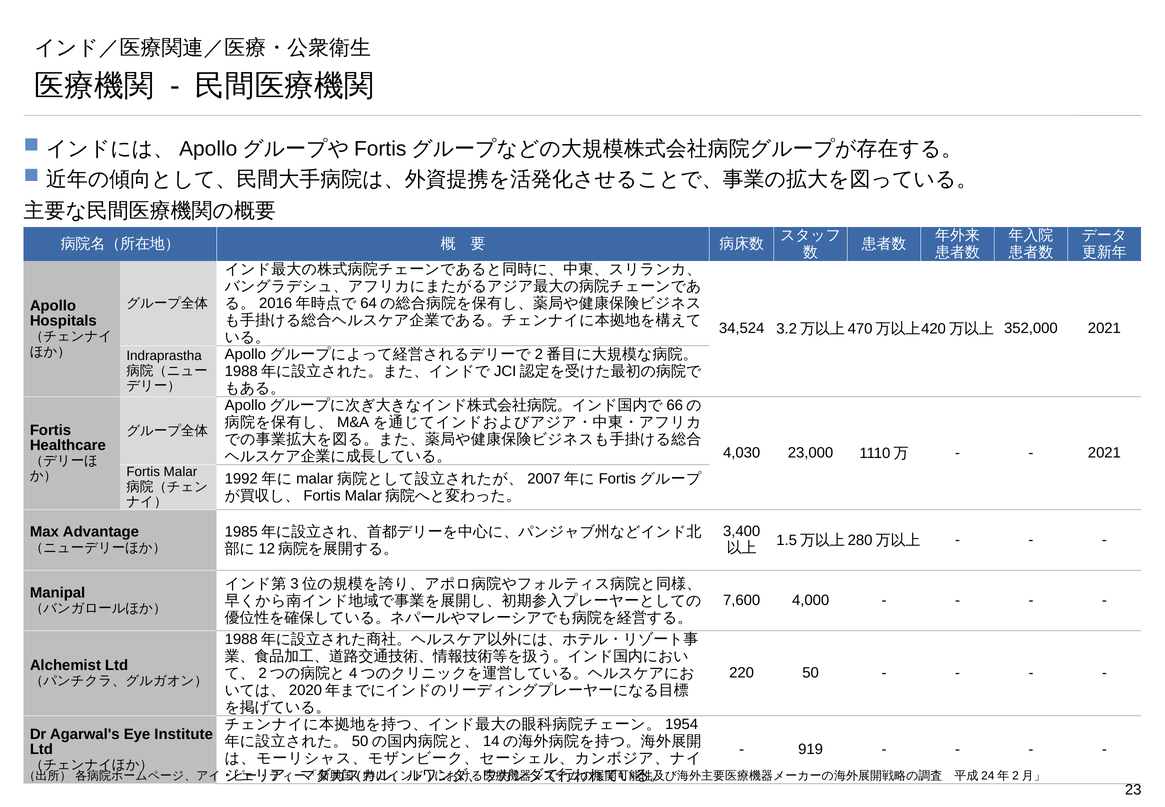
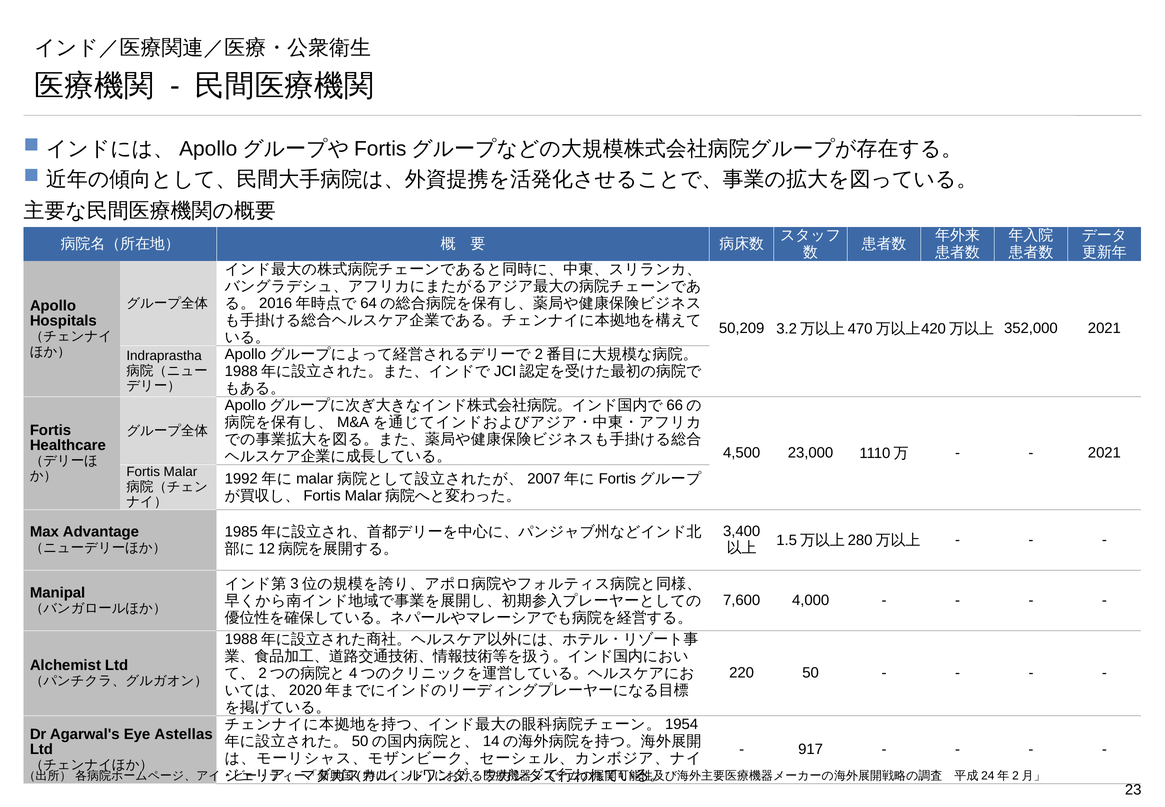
34,524: 34,524 -> 50,209 (742, 328)
4,030: 4,030 -> 4,500 (742, 453)
Institute: Institute -> Astellas (184, 734)
919: 919 -> 917 (811, 749)
